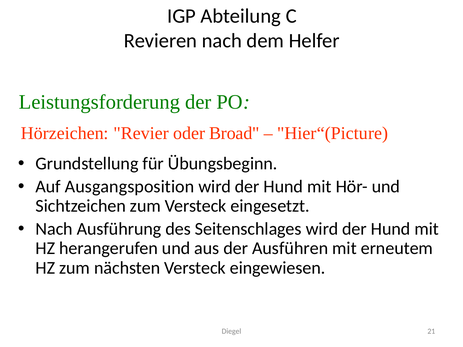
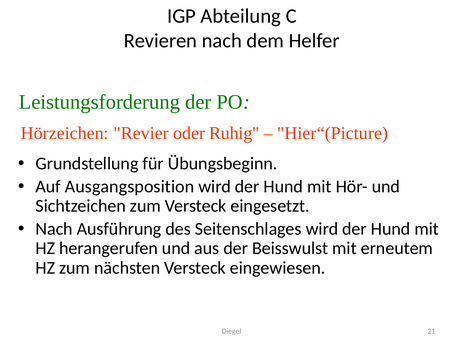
Broad: Broad -> Ruhig (234, 133)
Ausführen: Ausführen -> Beisswulst (290, 249)
